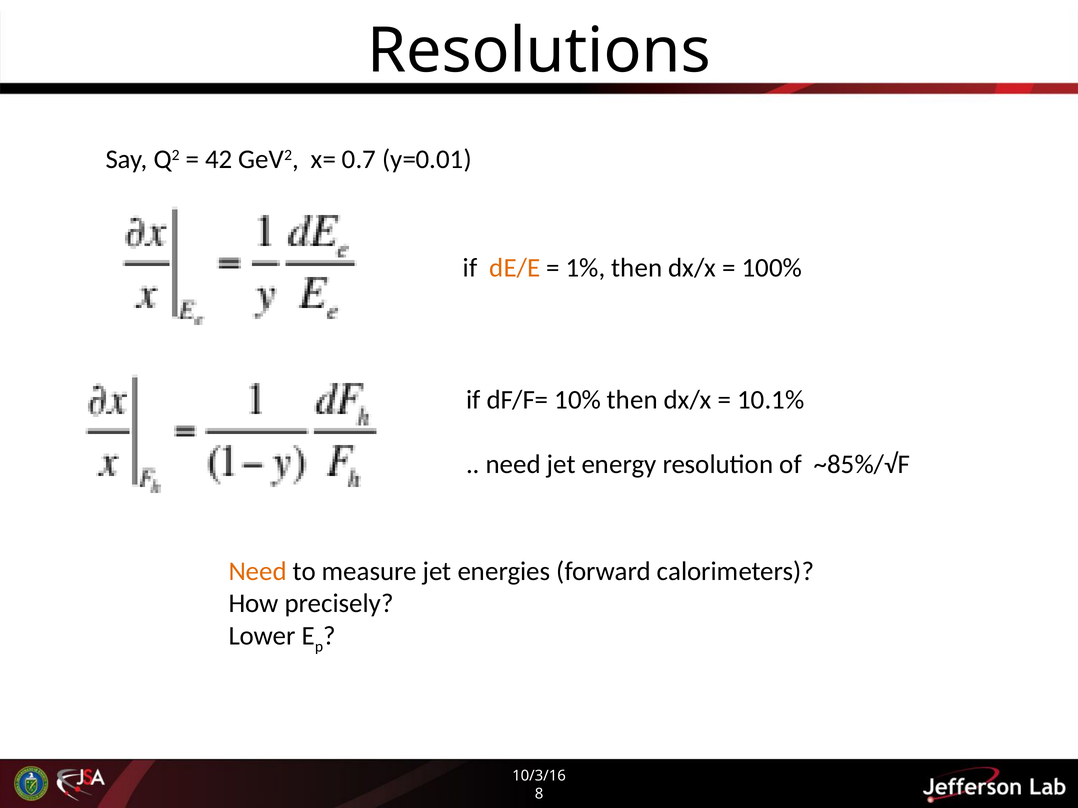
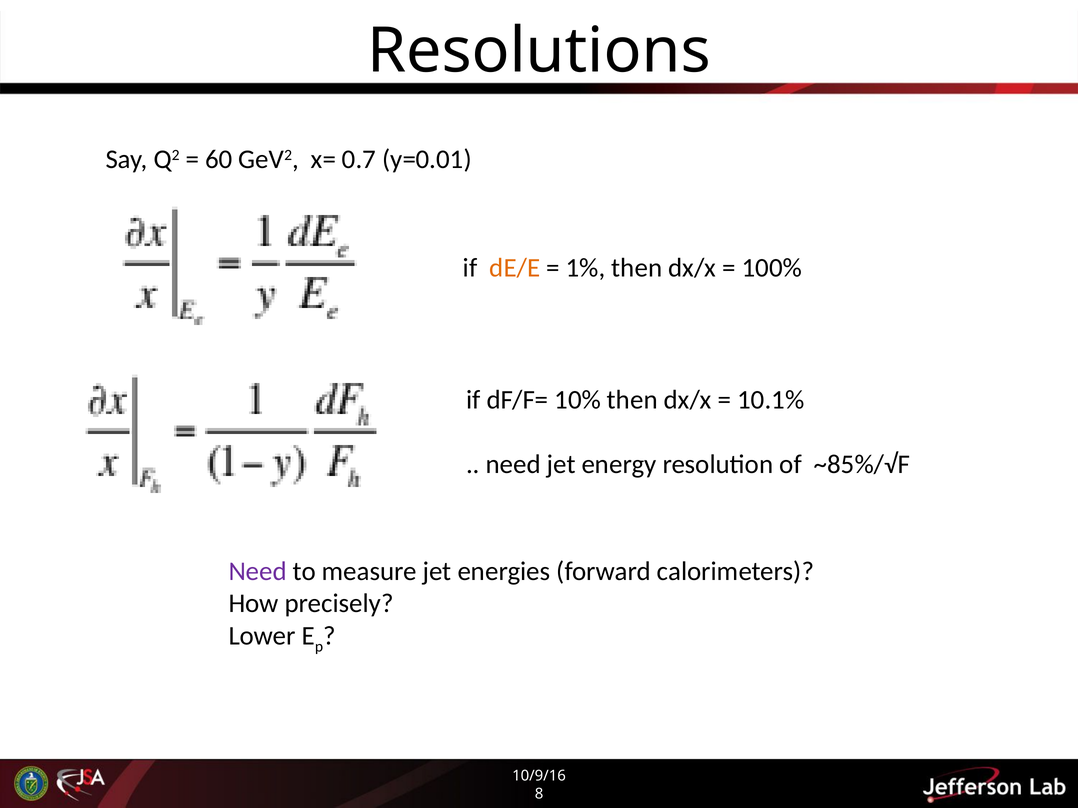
42: 42 -> 60 (219, 159)
Need colour: orange -> purple (258, 572)
10/3/16: 10/3/16 -> 10/9/16 (539, 776)
